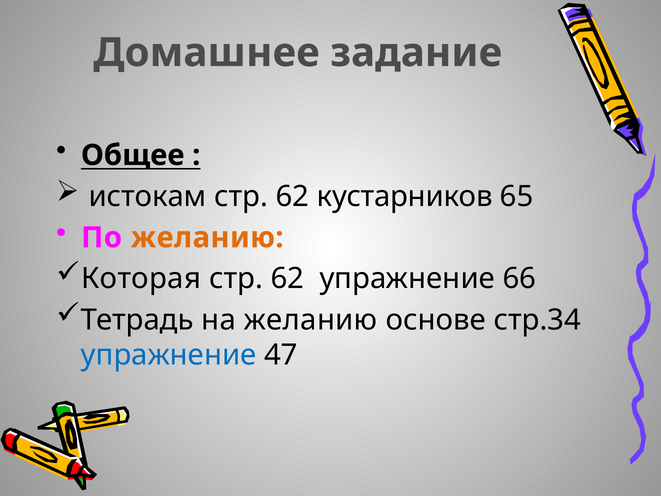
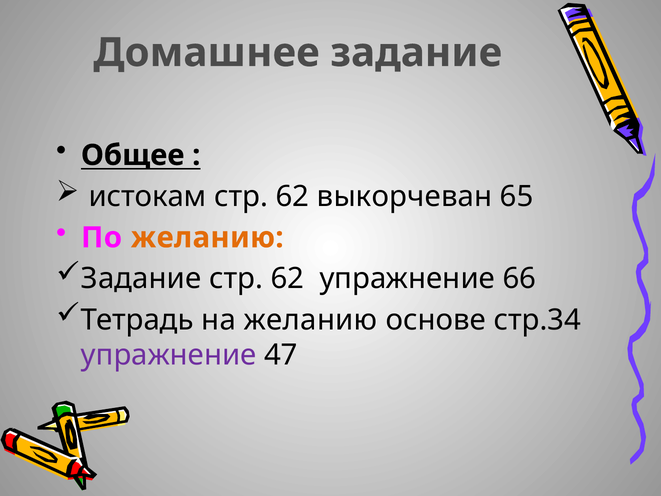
кустарников: кустарников -> выкорчеван (405, 196)
Которая: Которая -> Задание (141, 279)
упражнение colour: blue -> purple (169, 355)
